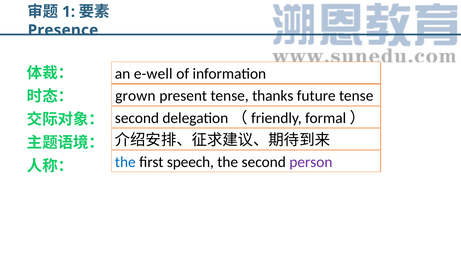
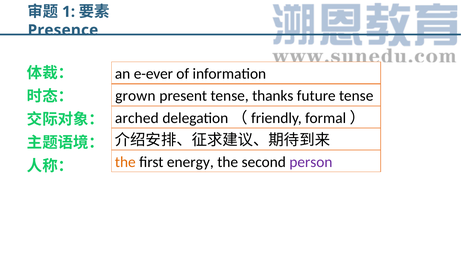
e-well: e-well -> e-ever (153, 74)
second: second -> arched (137, 118)
the colour: blue -> orange (125, 162)
speech: speech -> energy (190, 162)
